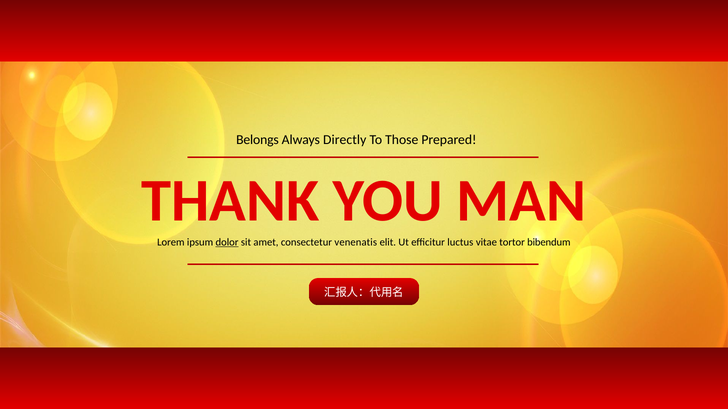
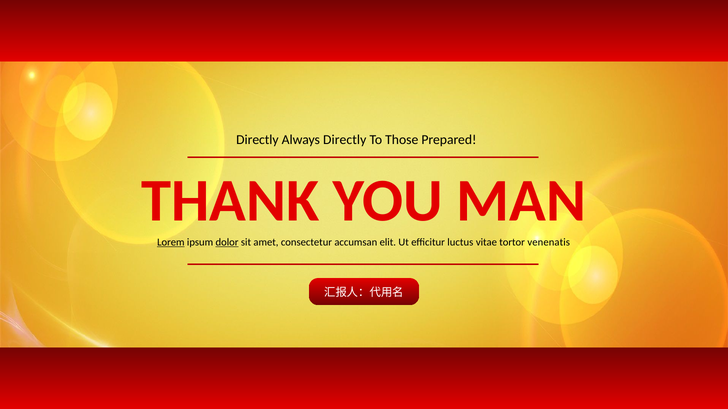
Belongs: Belongs -> Directly (257, 140)
Lorem underline: none -> present (171, 242)
venenatis: venenatis -> accumsan (356, 242)
bibendum: bibendum -> venenatis (549, 242)
